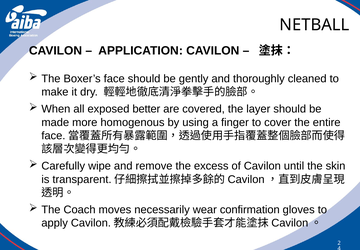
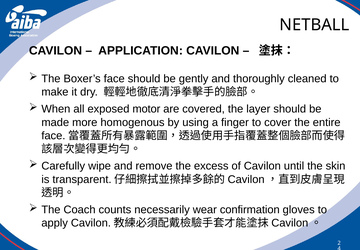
better: better -> motor (146, 109)
moves: moves -> counts (115, 209)
